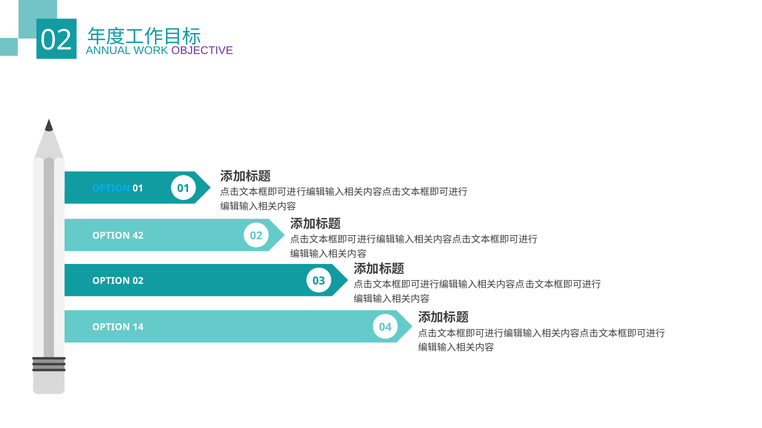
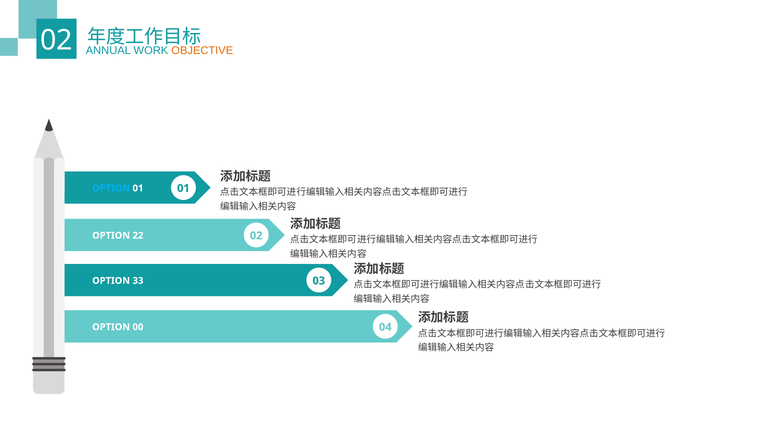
OBJECTIVE colour: purple -> orange (202, 51)
42: 42 -> 22 (138, 236)
OPTION 02: 02 -> 33 (138, 281)
14: 14 -> 00 (138, 327)
